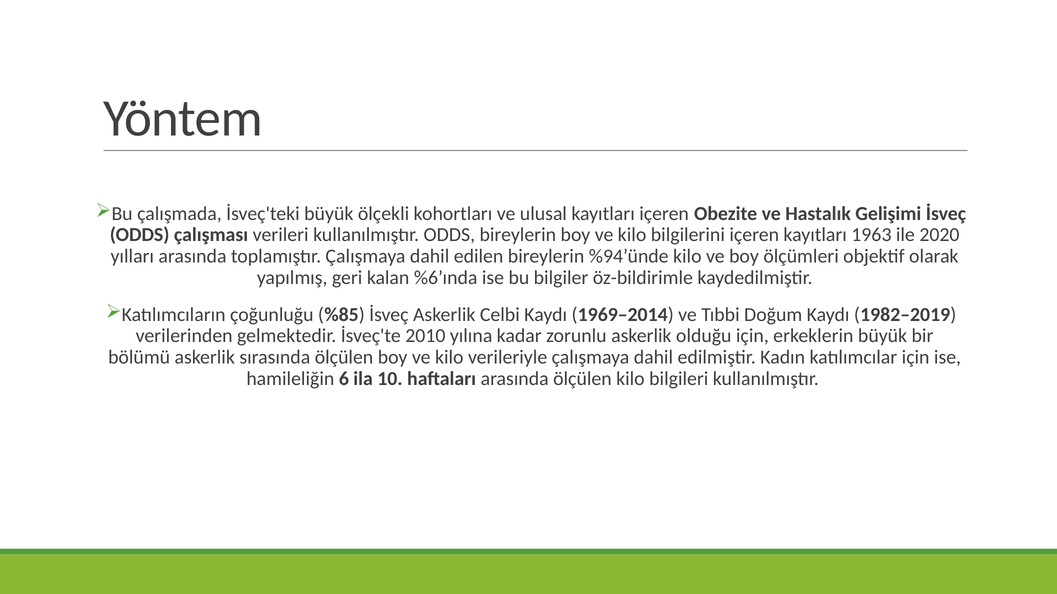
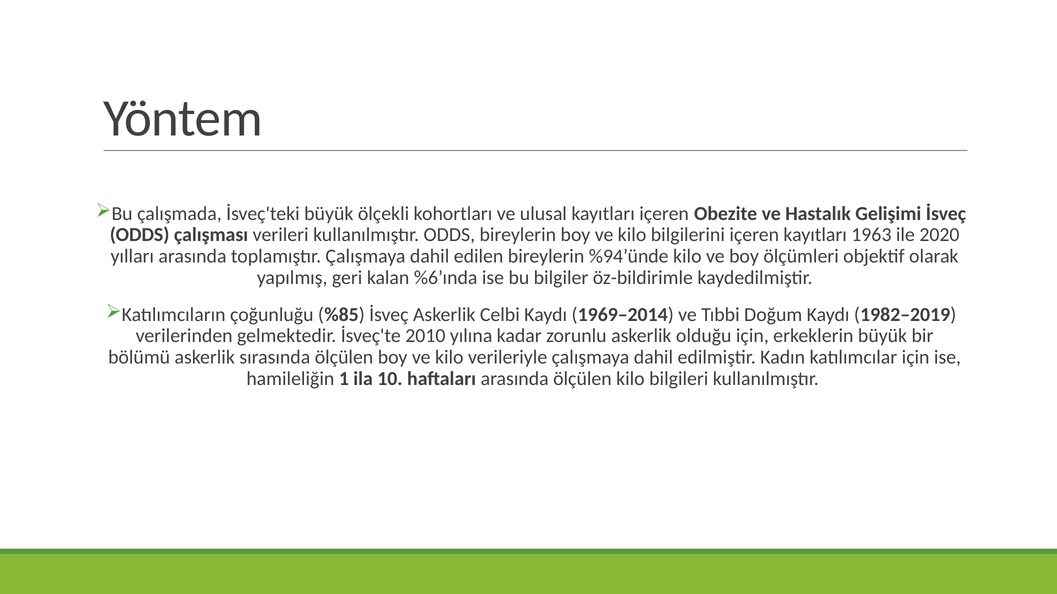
6: 6 -> 1 (344, 379)
